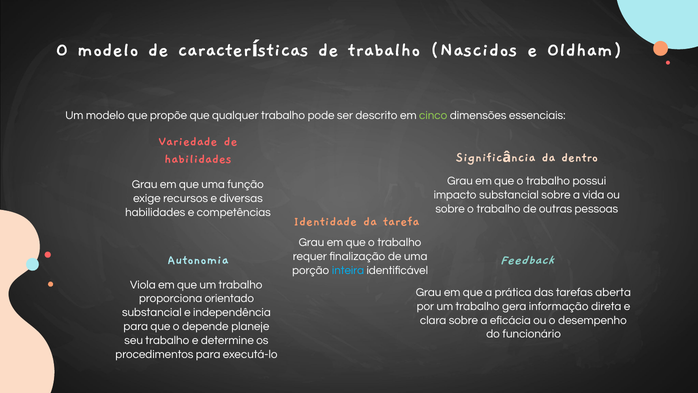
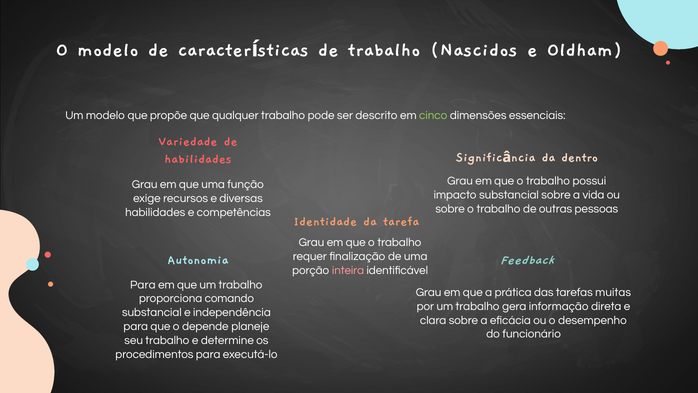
inteira colour: light blue -> pink (348, 270)
Viola: Viola -> Para (143, 284)
aberta: aberta -> muitas (613, 292)
orientado: orientado -> comando (229, 298)
